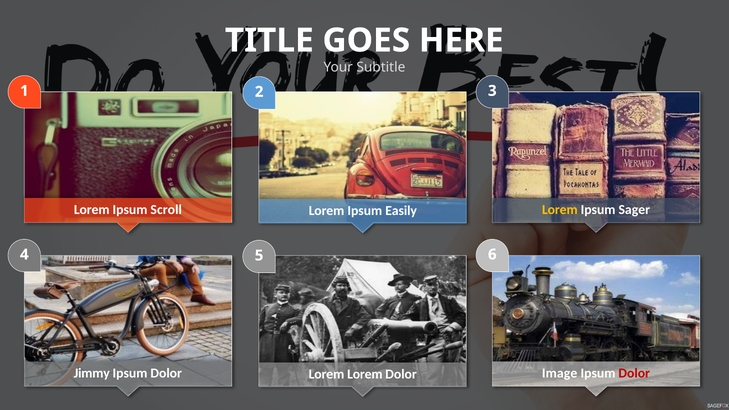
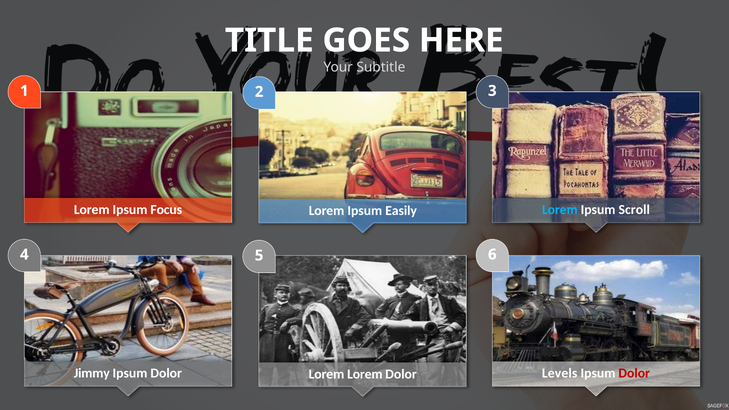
Scroll: Scroll -> Focus (166, 210)
Lorem colour: yellow -> light blue (560, 210)
Sager: Sager -> Scroll (634, 210)
Image: Image -> Levels (560, 373)
